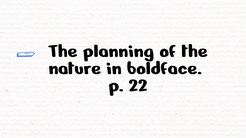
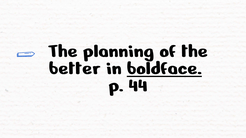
nature: nature -> better (75, 68)
boldface underline: none -> present (164, 68)
22: 22 -> 44 (138, 85)
